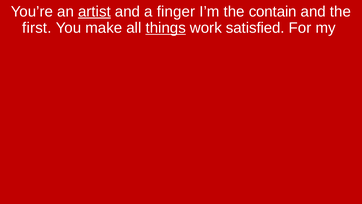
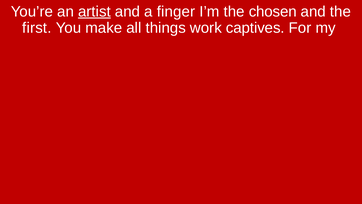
contain: contain -> chosen (273, 11)
things underline: present -> none (166, 28)
satisfied: satisfied -> captives (255, 28)
